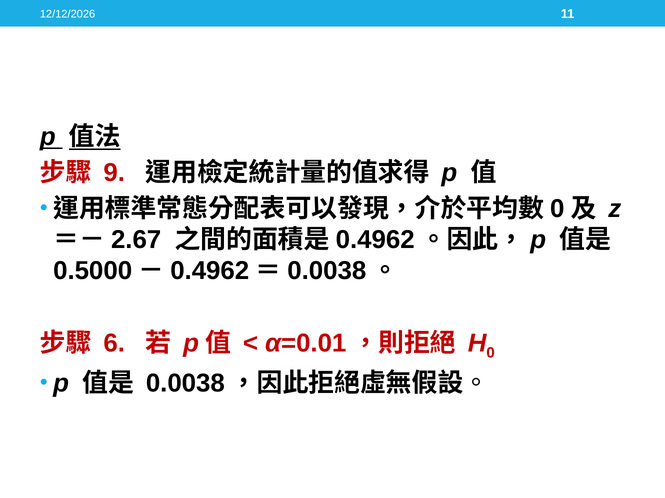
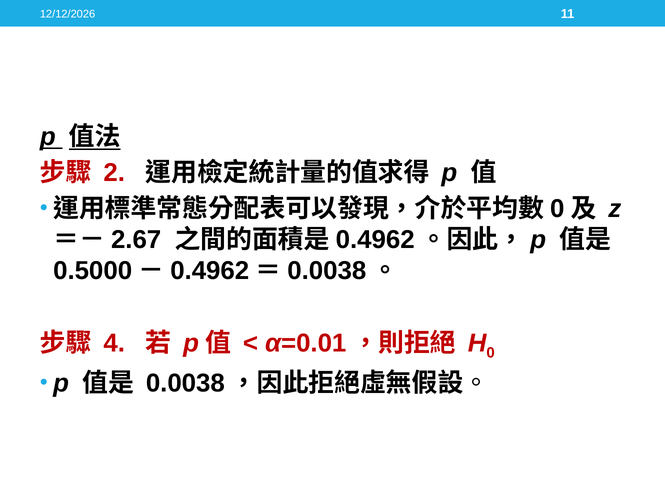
9: 9 -> 2 (114, 173)
6: 6 -> 4 (114, 344)
